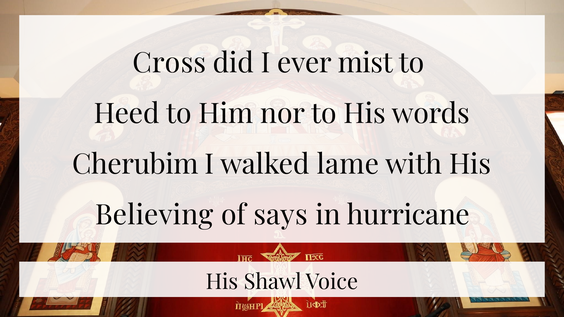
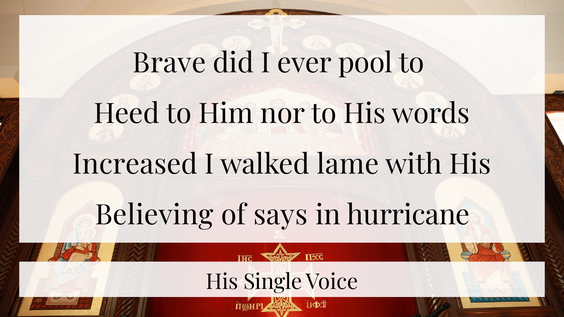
Cross: Cross -> Brave (169, 63)
mist: mist -> pool (365, 63)
Cherubim: Cherubim -> Increased (135, 165)
Shawl: Shawl -> Single (273, 282)
